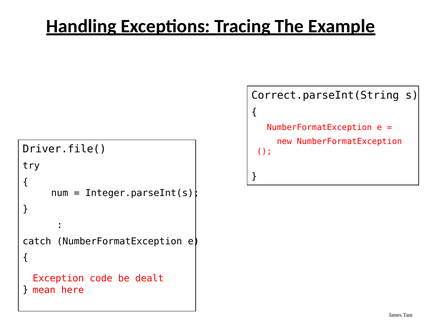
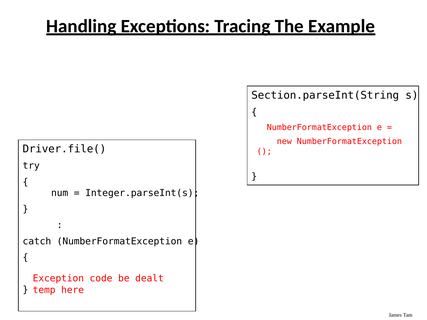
Correct.parseInt(String: Correct.parseInt(String -> Section.parseInt(String (325, 95)
mean: mean -> temp (44, 290)
